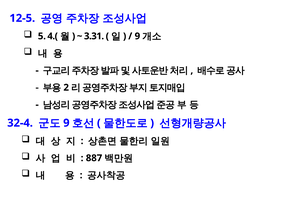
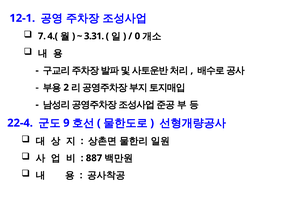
12-5: 12-5 -> 12-1 (22, 18)
5: 5 -> 7 (42, 36)
9: 9 -> 0 (137, 36)
32-4: 32-4 -> 22-4 (20, 123)
